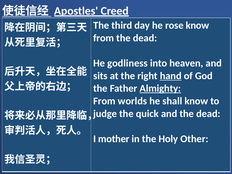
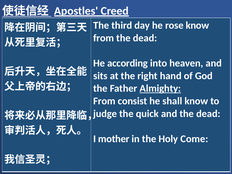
godliness: godliness -> according (128, 63)
hand underline: present -> none (171, 76)
worlds: worlds -> consist (132, 101)
Other: Other -> Come (194, 139)
